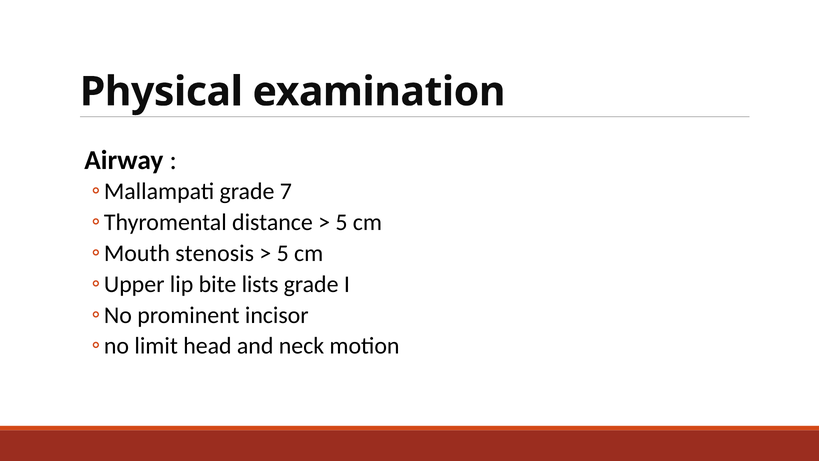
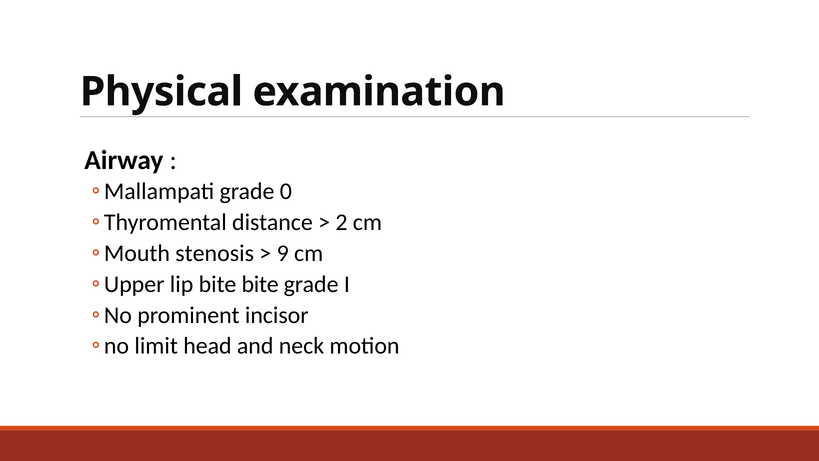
7: 7 -> 0 (286, 191)
5: 5 -> 2 (342, 222)
5: 5 -> 9 (283, 253)
bite lists: lists -> bite (260, 284)
